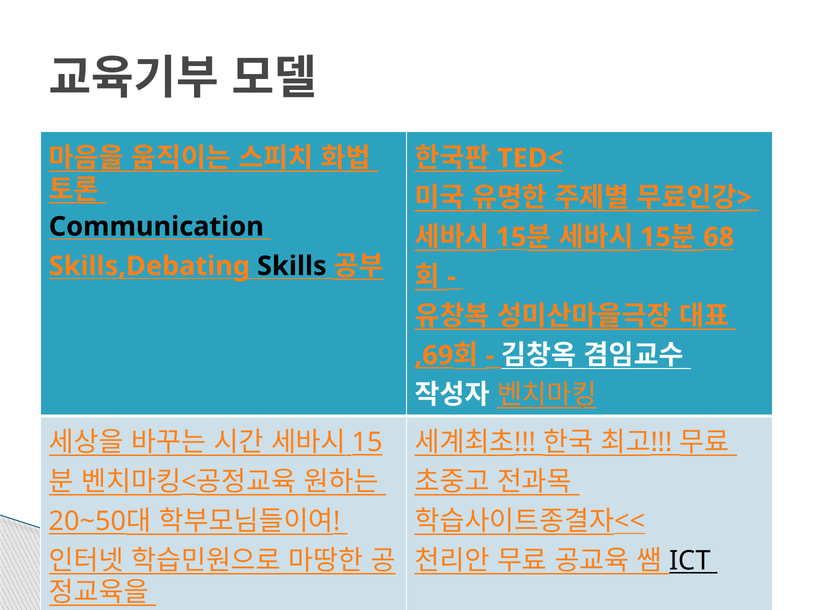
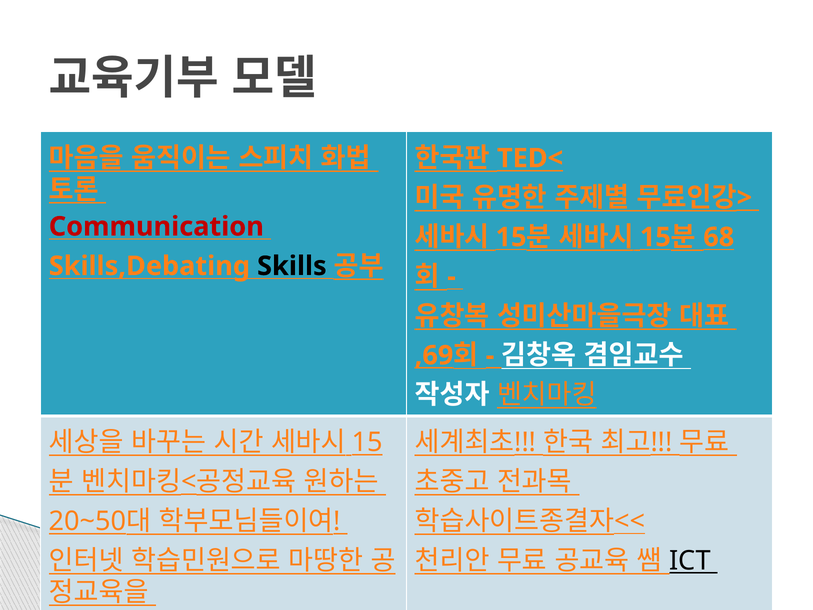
Communication colour: black -> red (156, 227)
